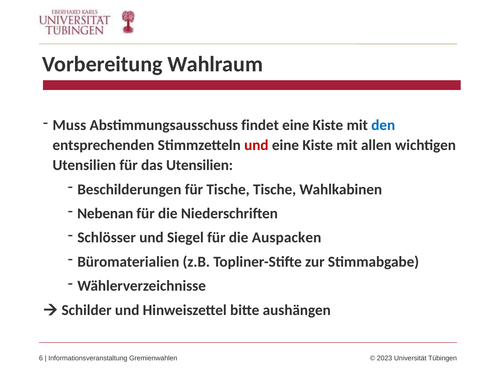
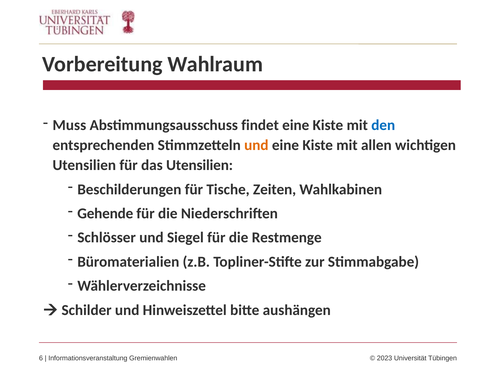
und colour: red -> orange (256, 145)
Tische Tische: Tische -> Zeiten (275, 189)
Nebenan: Nebenan -> Gehende (105, 214)
Auspacken: Auspacken -> Restmenge (287, 238)
